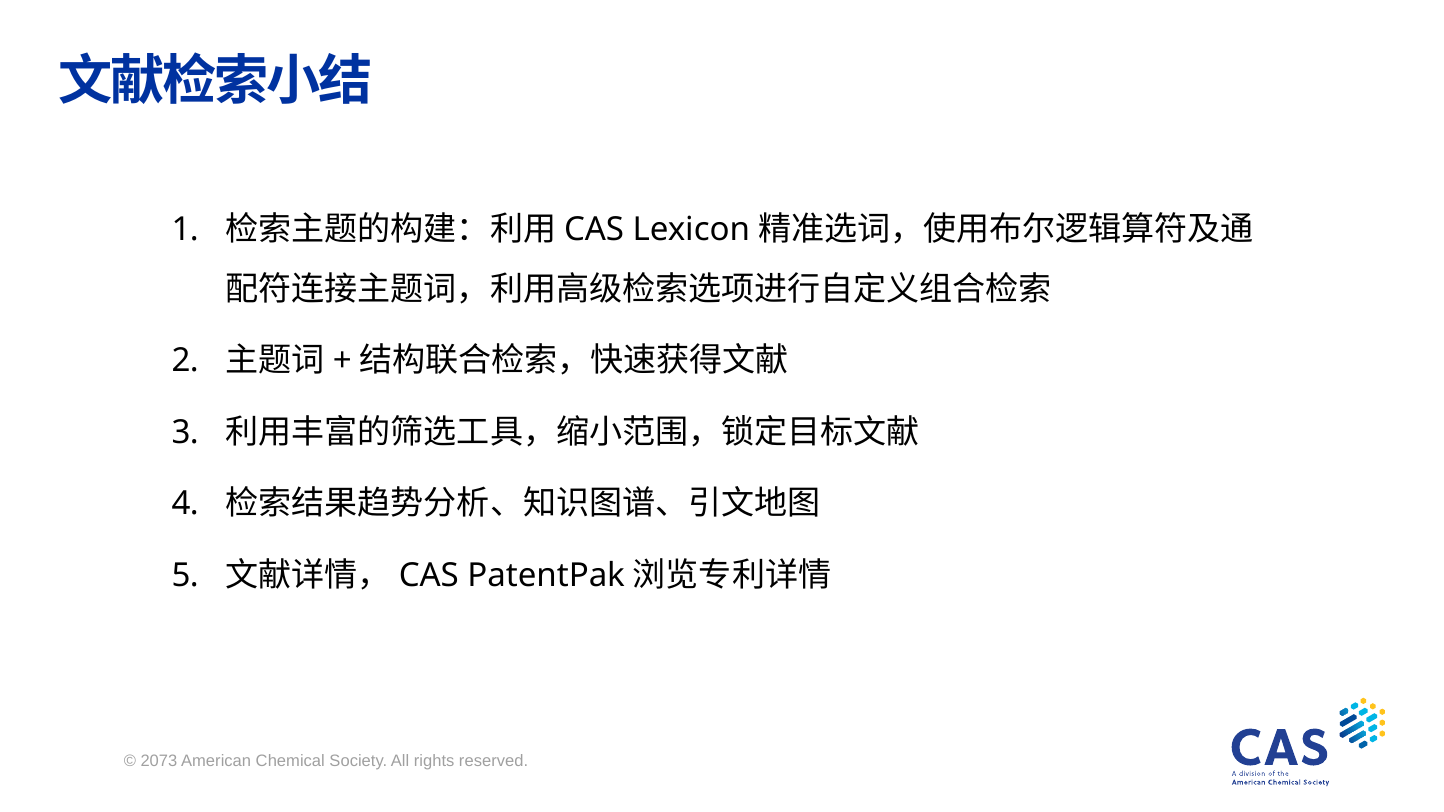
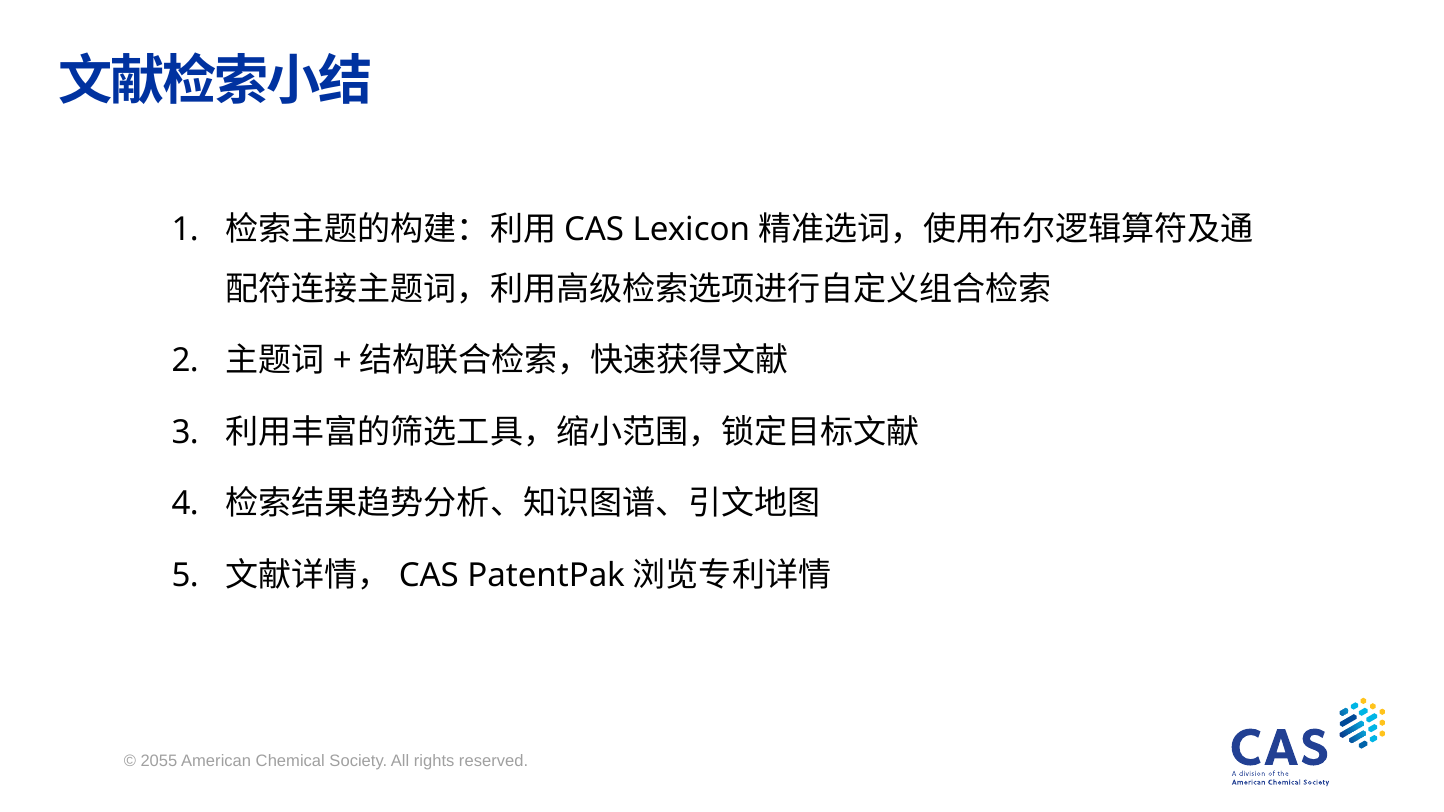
2073: 2073 -> 2055 (159, 761)
